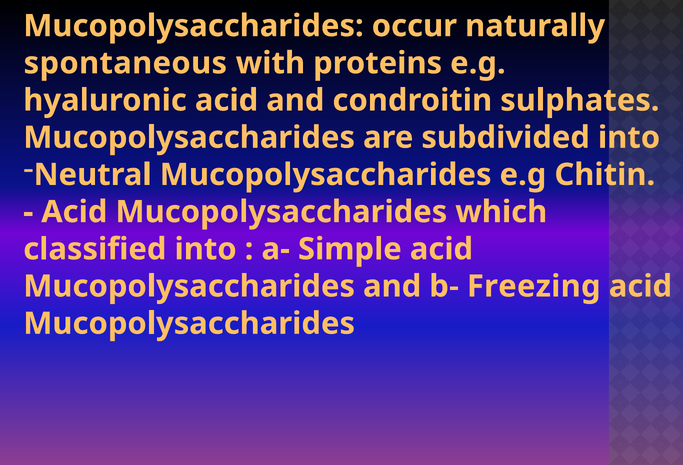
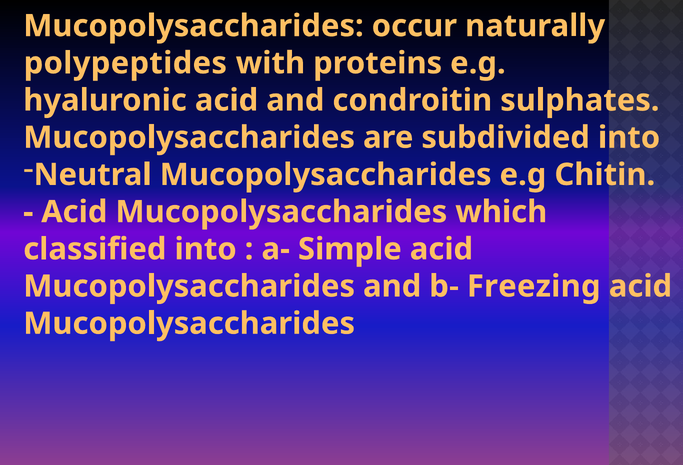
spontaneous: spontaneous -> polypeptides (125, 63)
